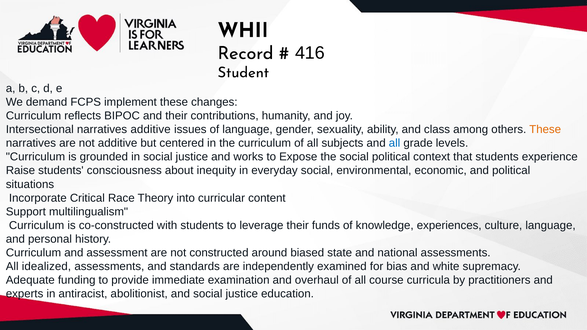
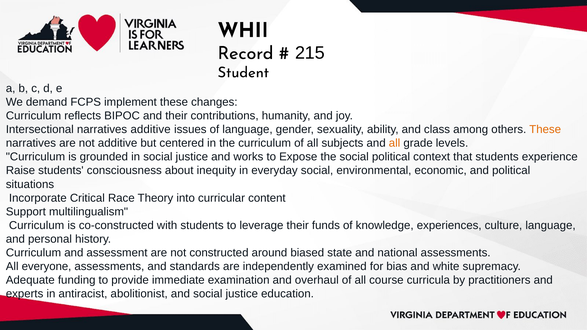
416: 416 -> 215 (310, 53)
all colour: blue -> orange (395, 143)
idealized: idealized -> everyone (47, 267)
